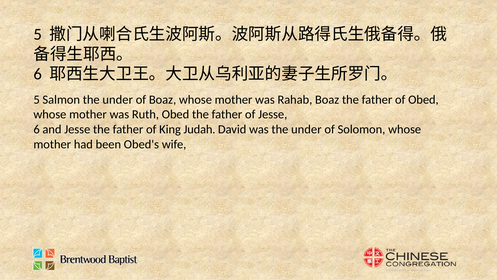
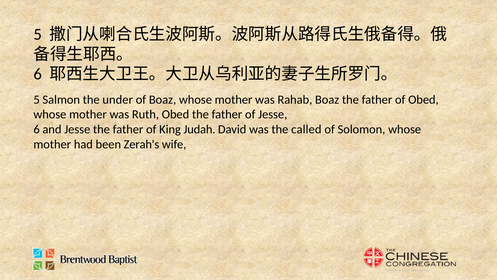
was the under: under -> called (306, 129)
Obed's: Obed's -> Zerah's (141, 144)
